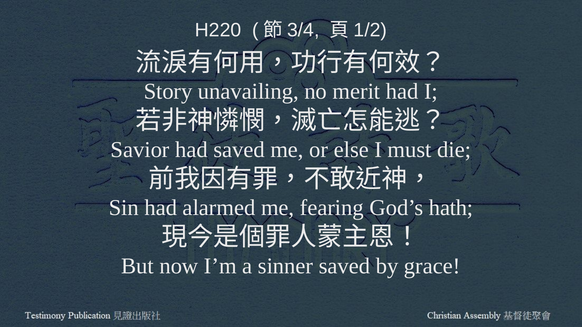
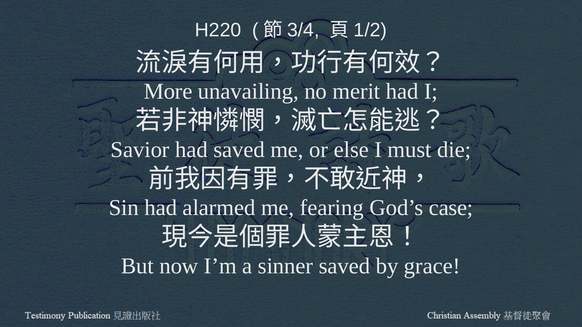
Story: Story -> More (168, 92)
hath: hath -> case (451, 208)
